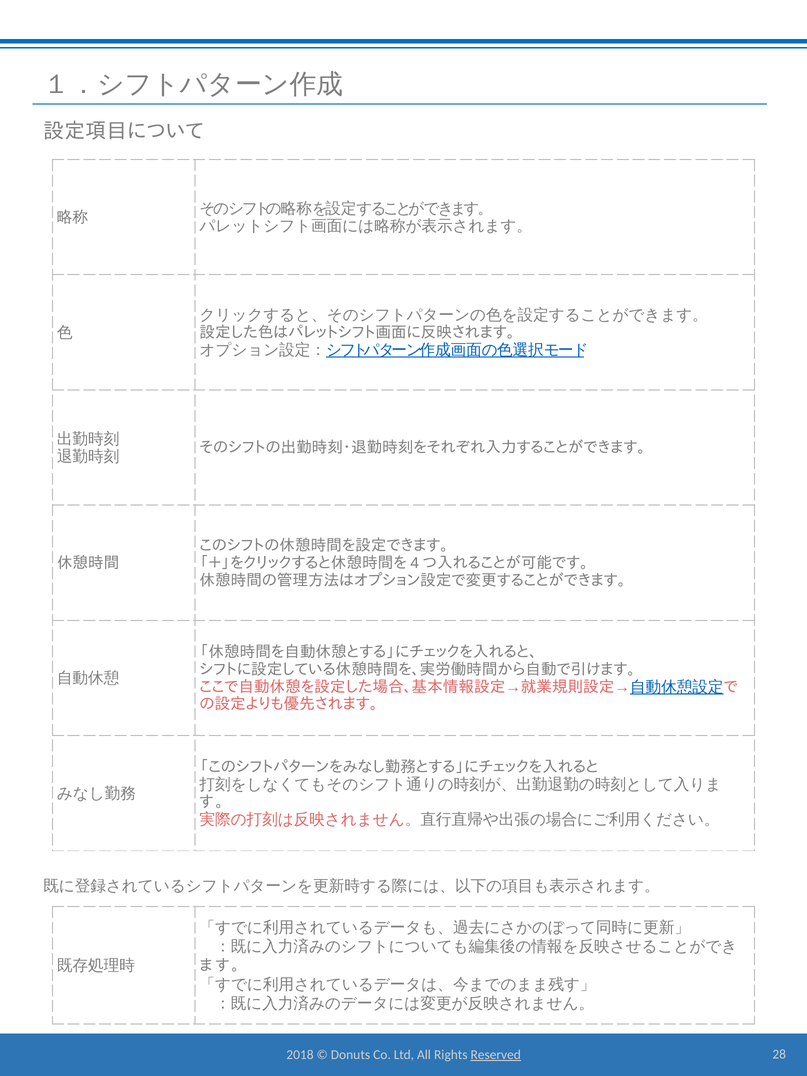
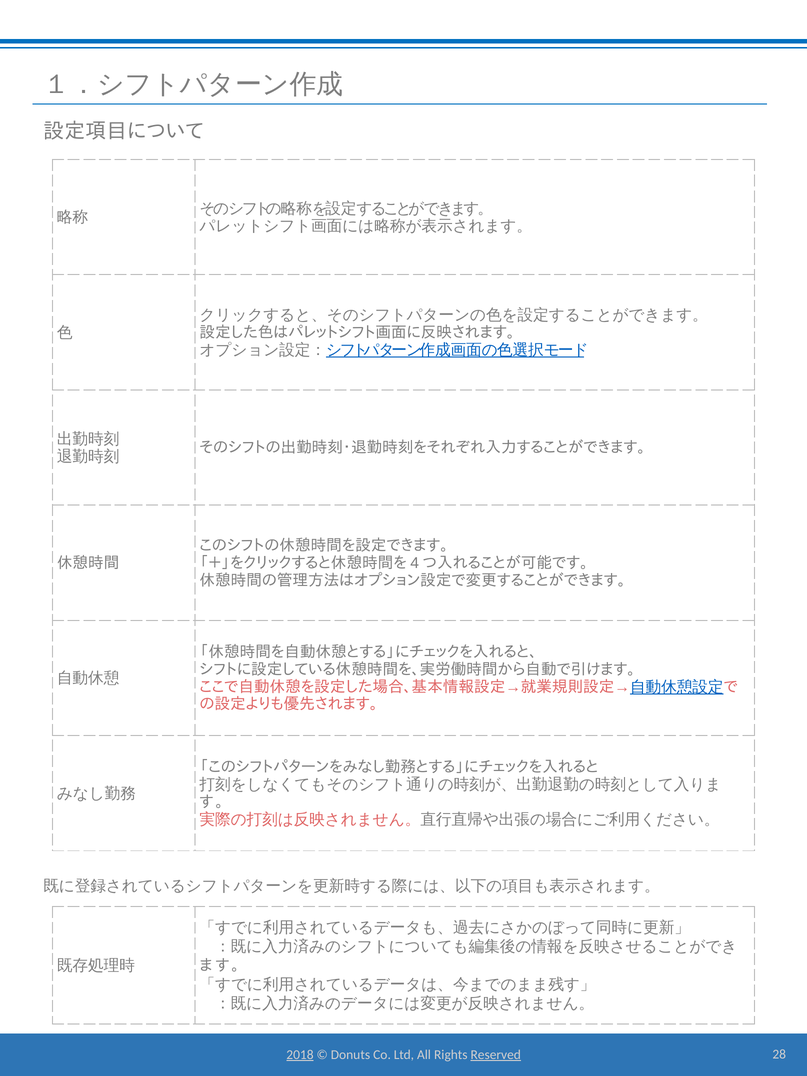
2018 underline: none -> present (300, 1055)
